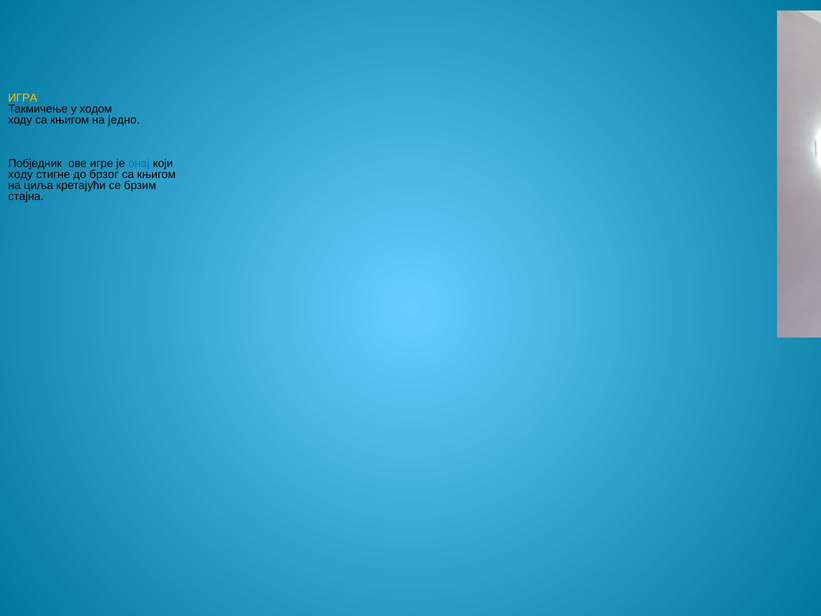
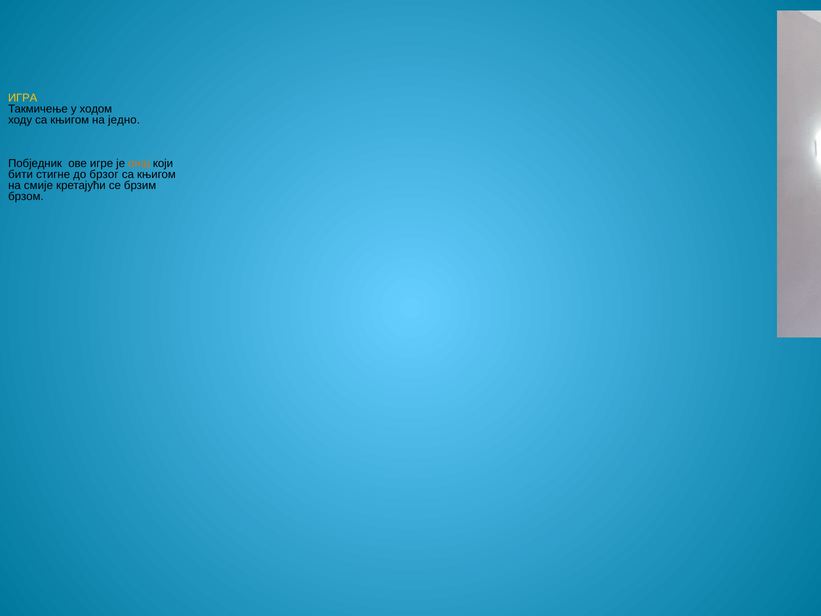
онај colour: blue -> orange (139, 164)
ходу: ходу -> бити (21, 175)
циља: циља -> смије (39, 186)
стајна: стајна -> брзом (26, 197)
